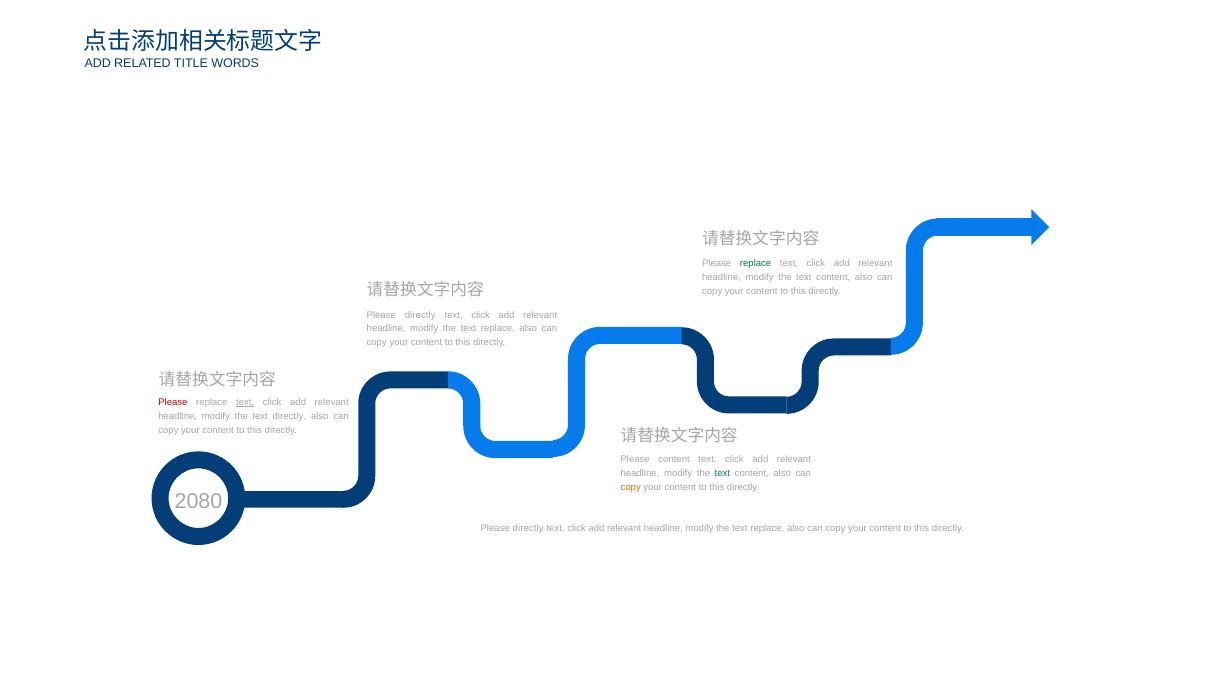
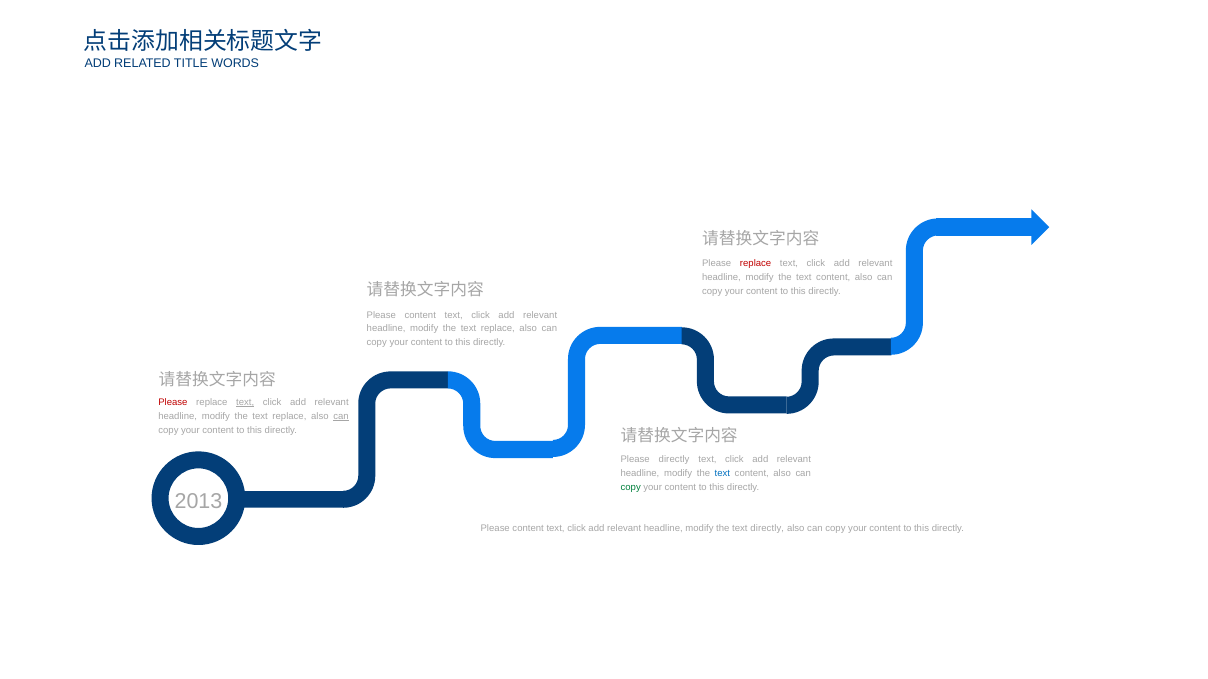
replace colour: green -> red (756, 264)
directly: directly -> content (420, 315)
directly: directly -> replace (289, 417)
can underline: none -> present (341, 417)
Please content: content -> directly (674, 460)
copy colour: orange -> green (631, 488)
2080: 2080 -> 2013 (198, 502)
directly: directly -> content (528, 529)
replace: replace -> directly (767, 529)
